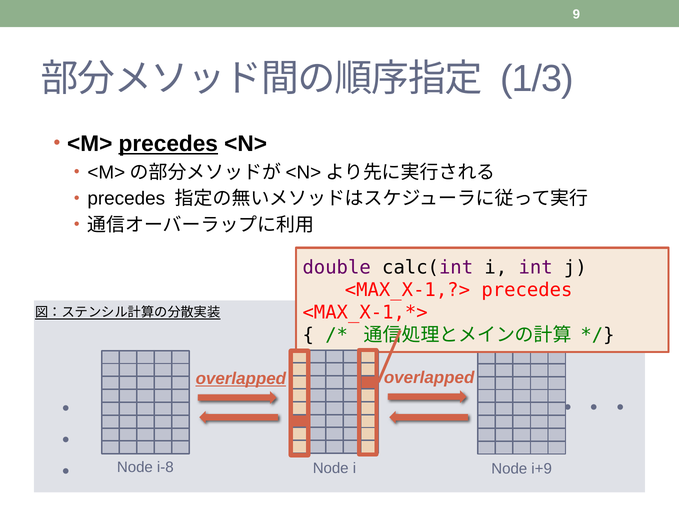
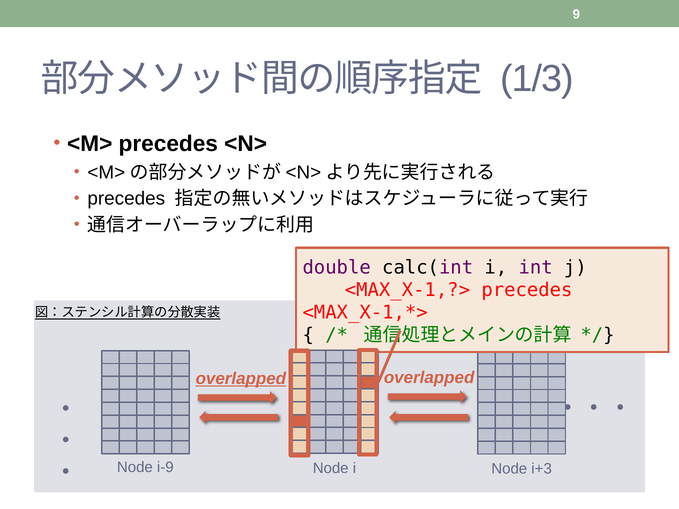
precedes underline: present -> none (168, 144)
i-8: i-8 -> i-9 (165, 467)
i+9: i+9 -> i+3 (542, 469)
